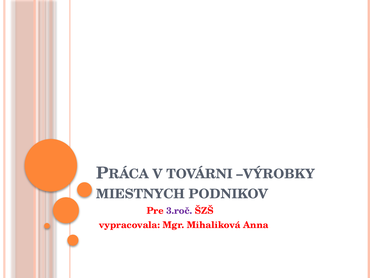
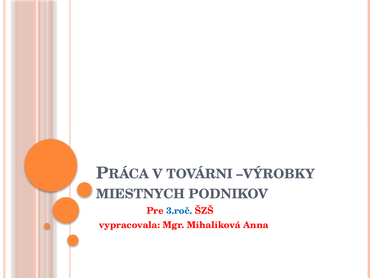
3.roč colour: purple -> blue (179, 210)
